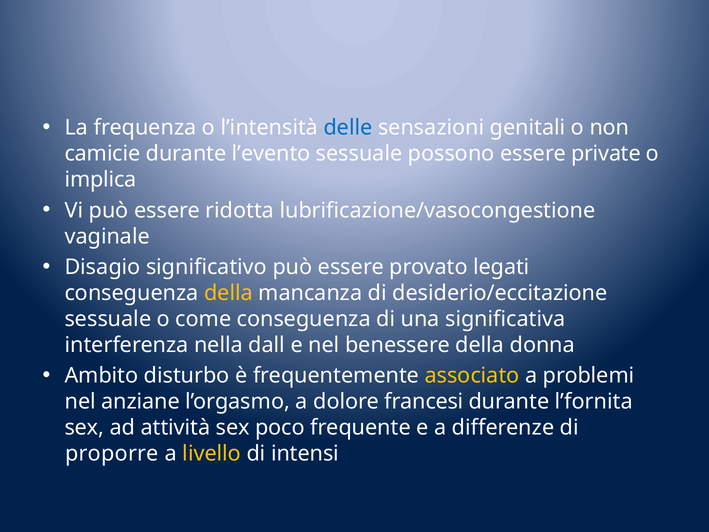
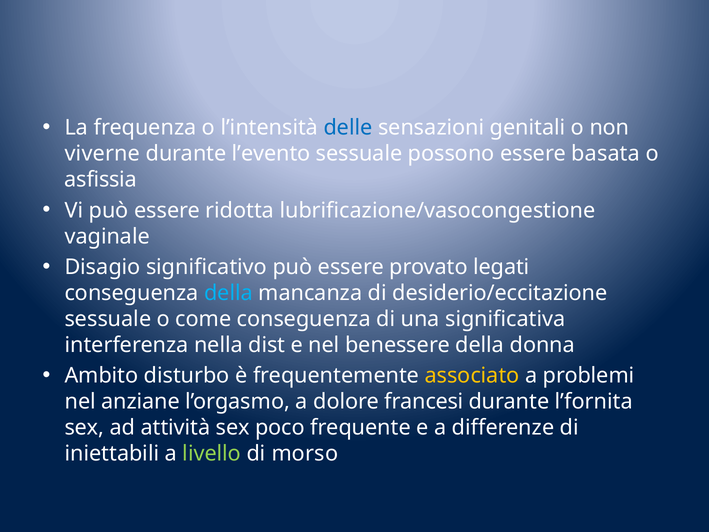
camicie: camicie -> viverne (102, 154)
private: private -> basata (606, 154)
implica: implica -> asfissia (101, 180)
della colour: yellow -> light blue (228, 293)
dall: dall -> dist (267, 345)
proporre: proporre -> iniettabili (112, 454)
livello colour: yellow -> light green (212, 454)
intensi: intensi -> morso (305, 454)
